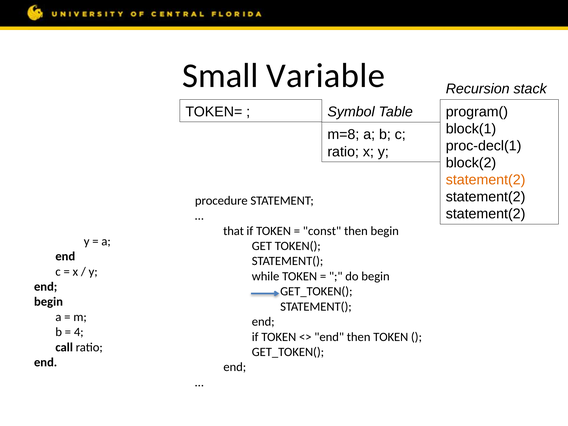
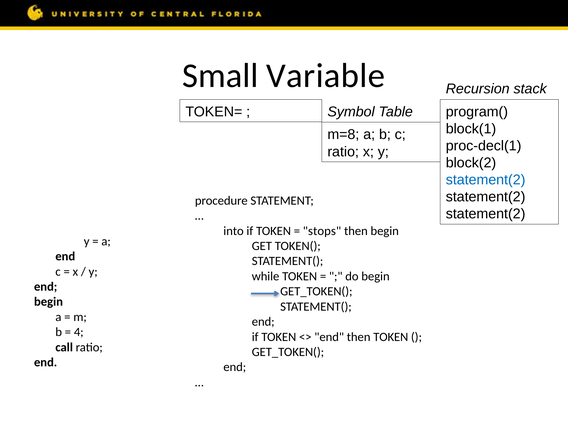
statement(2 colour: orange -> blue (486, 180)
that: that -> into (234, 231)
const: const -> stops (322, 231)
